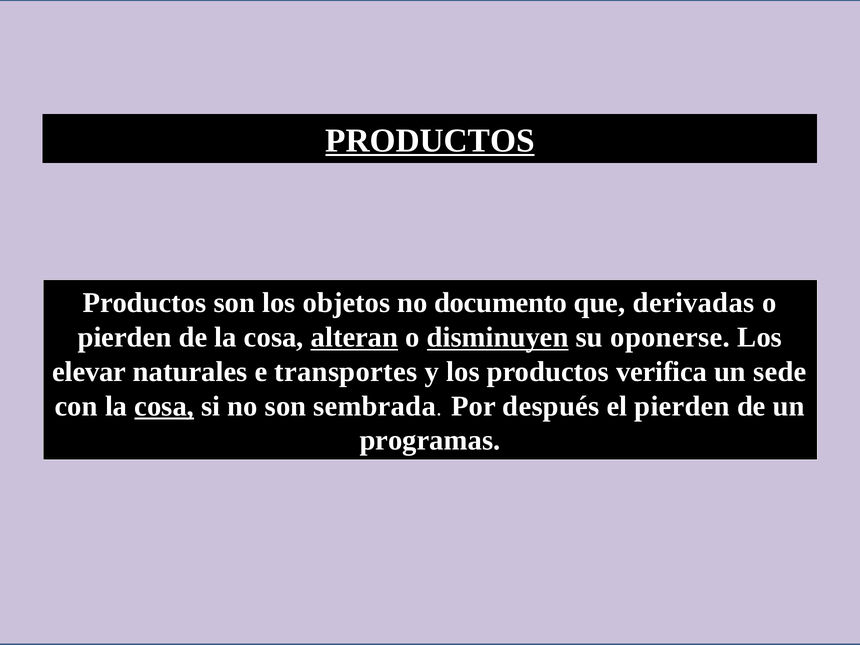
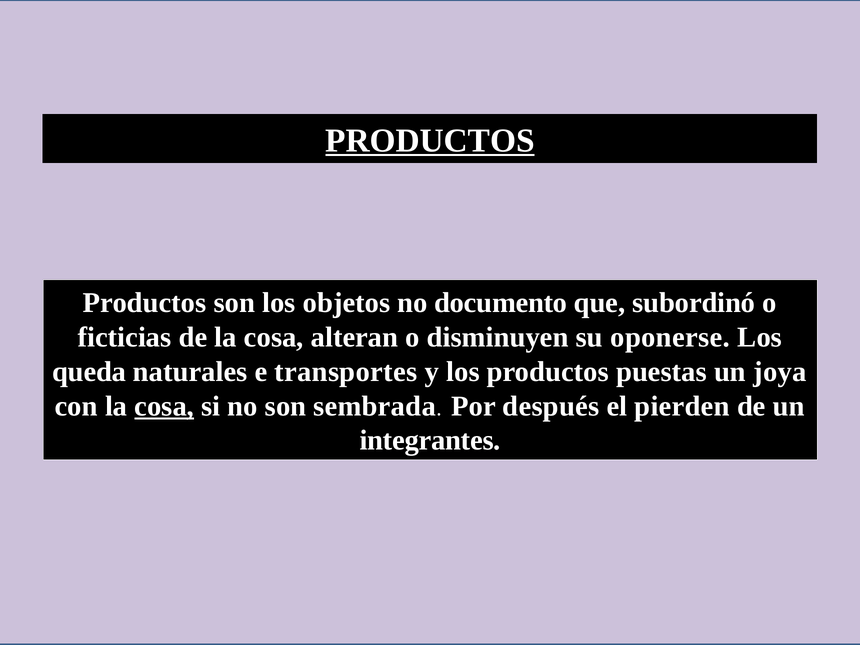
derivadas: derivadas -> subordinó (694, 303)
pierden: pierden -> ficticias (125, 337)
alteran underline: present -> none (354, 337)
disminuyen underline: present -> none (498, 337)
elevar: elevar -> queda (89, 372)
verifica: verifica -> puestas (661, 372)
sede: sede -> joya (780, 372)
programas: programas -> integrantes (430, 441)
